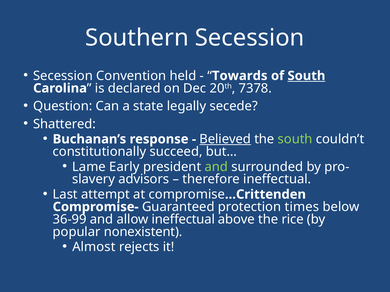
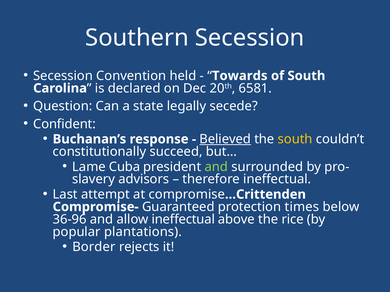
South underline: present -> none (306, 76)
7378: 7378 -> 6581 (255, 88)
Shattered: Shattered -> Confident (64, 124)
south colour: light green -> yellow (295, 139)
Early: Early -> Cuba (125, 167)
36-99: 36-99 -> 36-96 (70, 220)
nonexistent: nonexistent -> plantations (143, 232)
Almost: Almost -> Border (94, 247)
